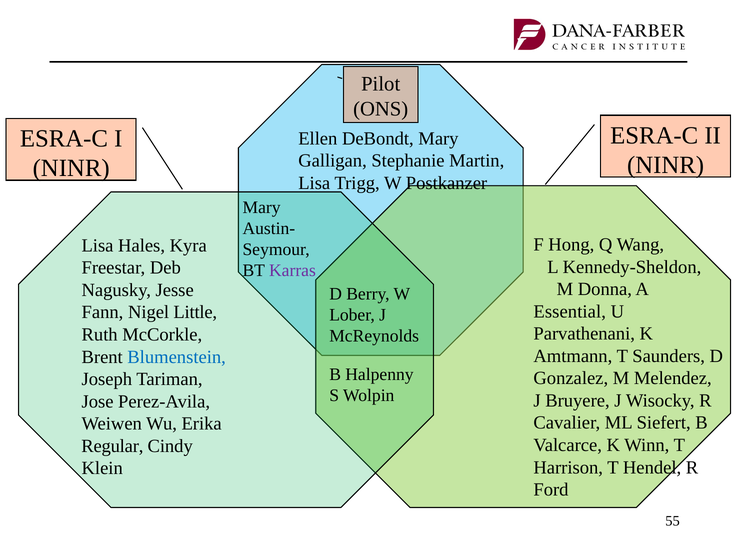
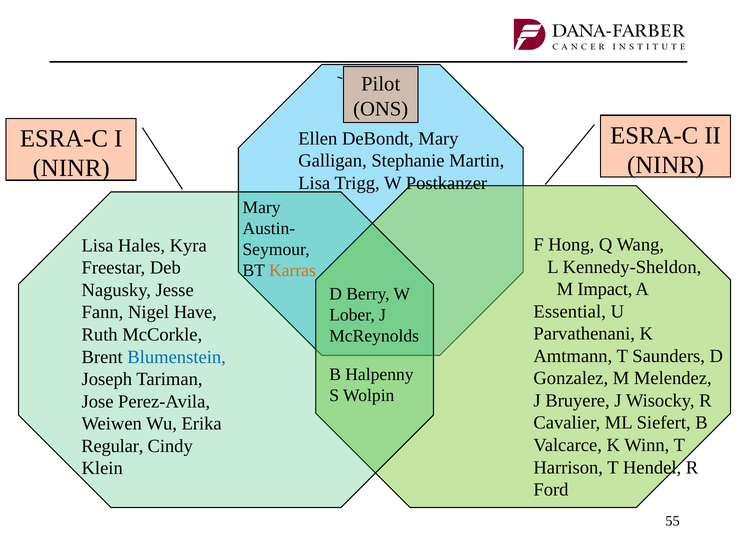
Karras colour: purple -> orange (292, 271)
Donna: Donna -> Impact (605, 289)
Little: Little -> Have (195, 312)
